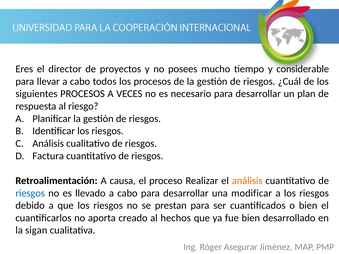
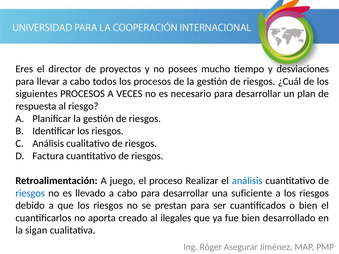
considerable: considerable -> desviaciones (303, 69)
causa: causa -> juego (123, 181)
análisis colour: orange -> blue (247, 181)
modificar: modificar -> suficiente (252, 193)
hechos: hechos -> ilegales (176, 218)
